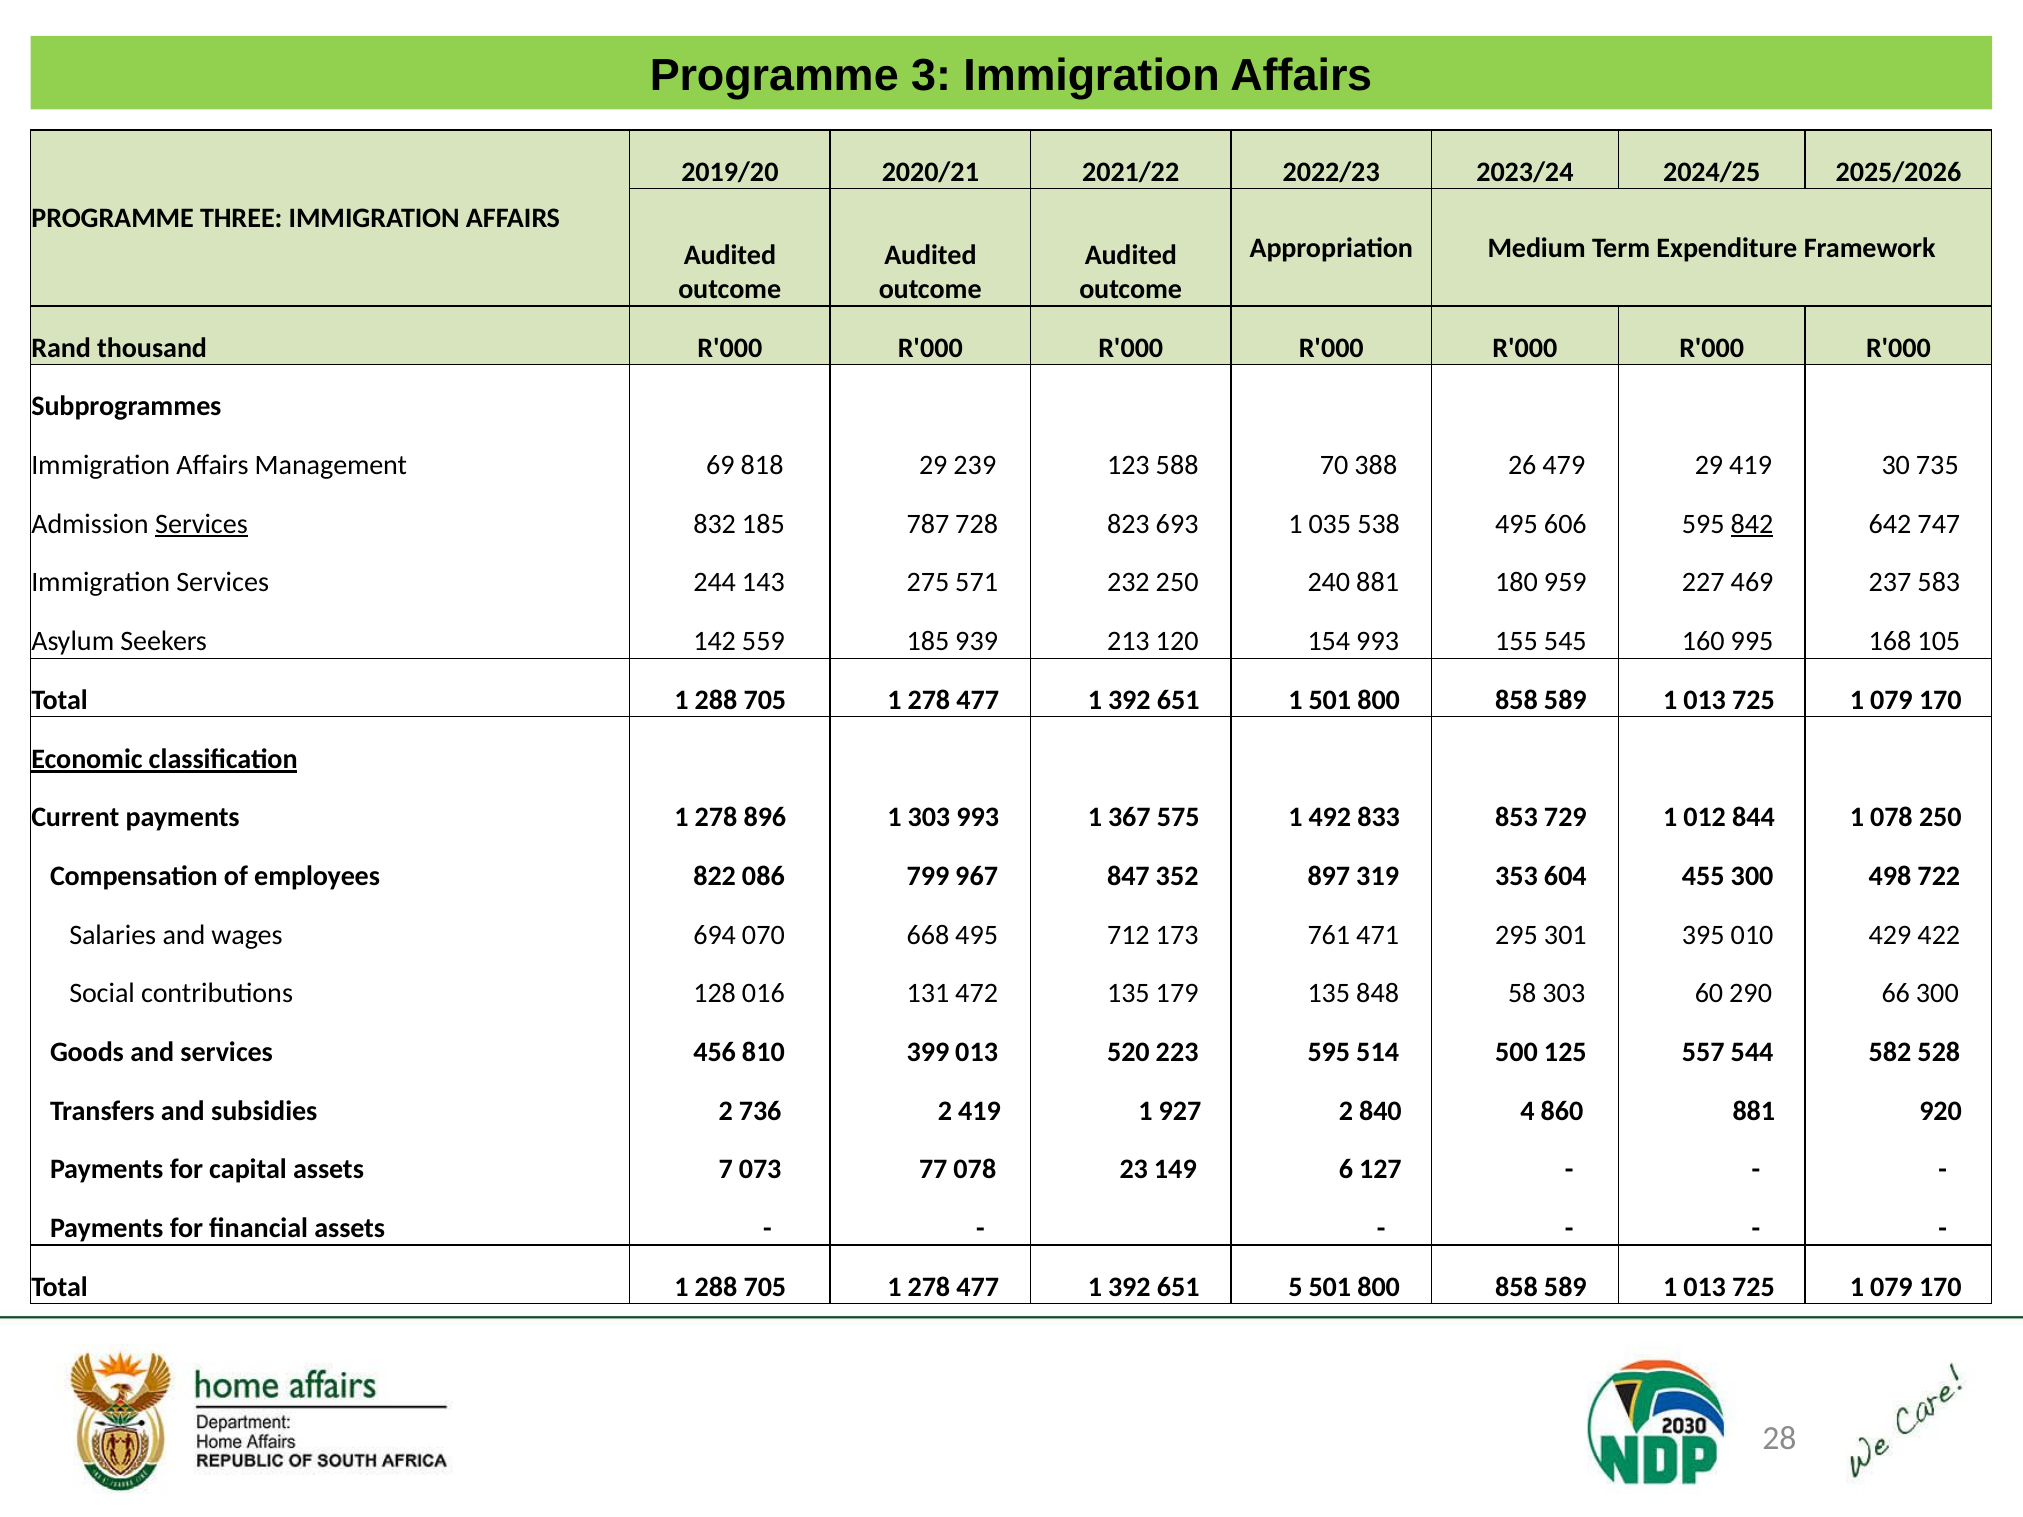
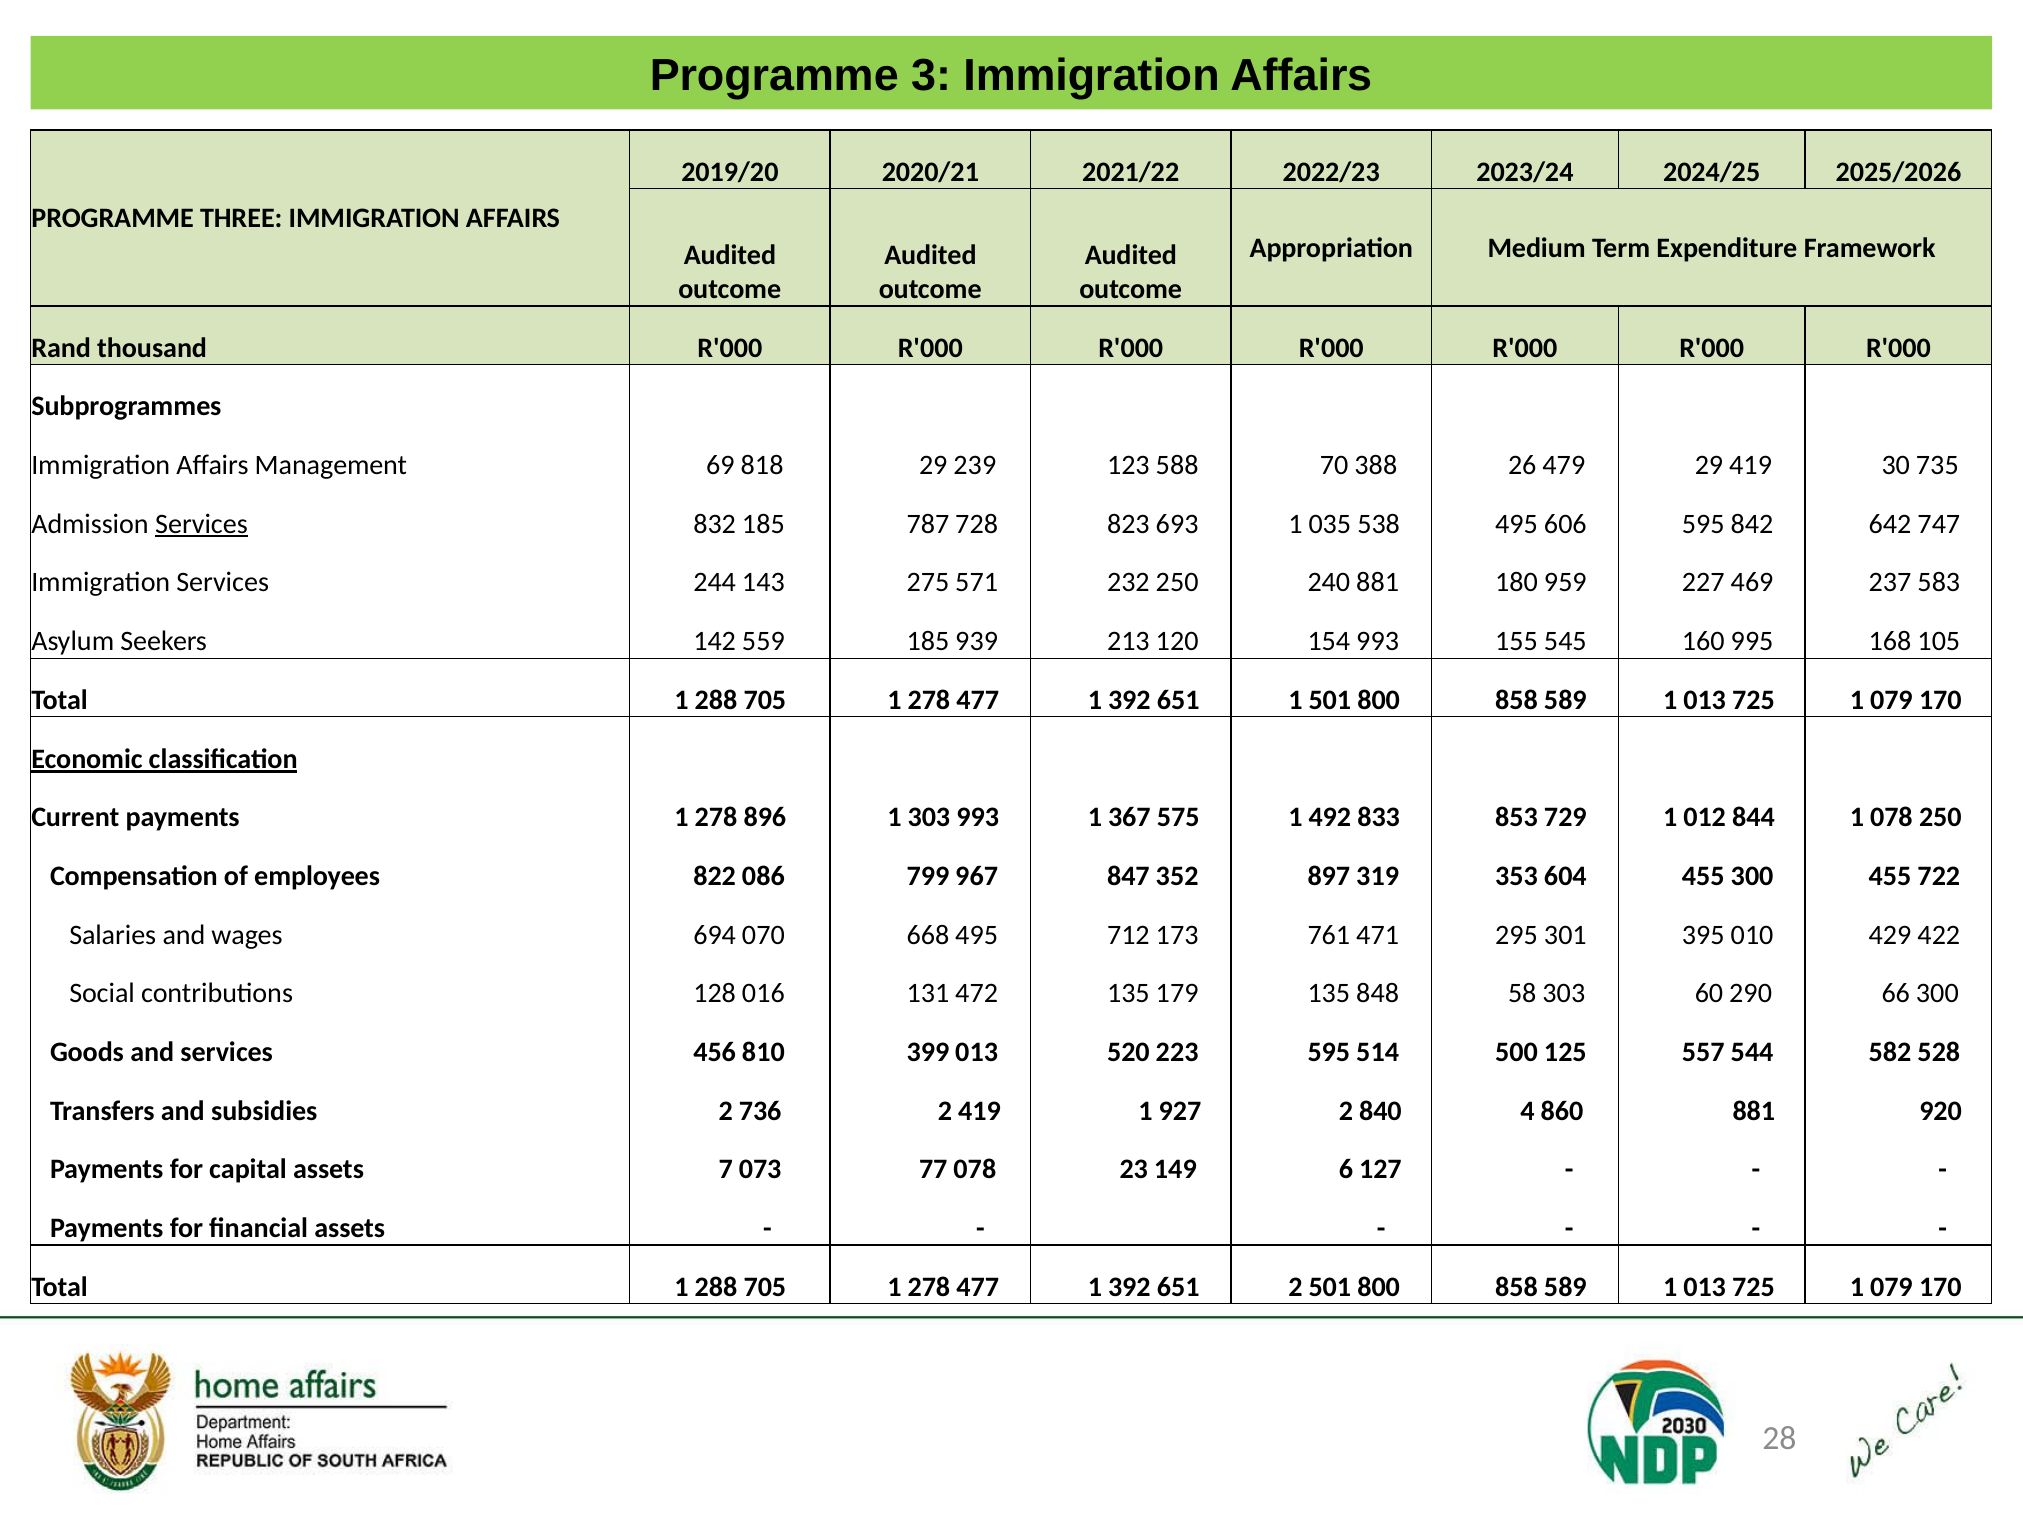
842 underline: present -> none (1752, 524)
300 498: 498 -> 455 (1890, 876)
651 5: 5 -> 2 (1295, 1287)
